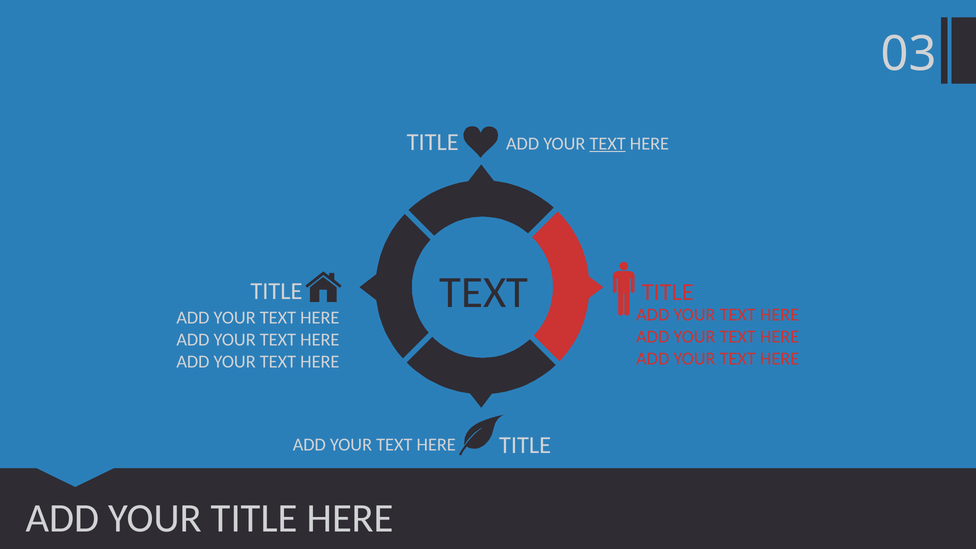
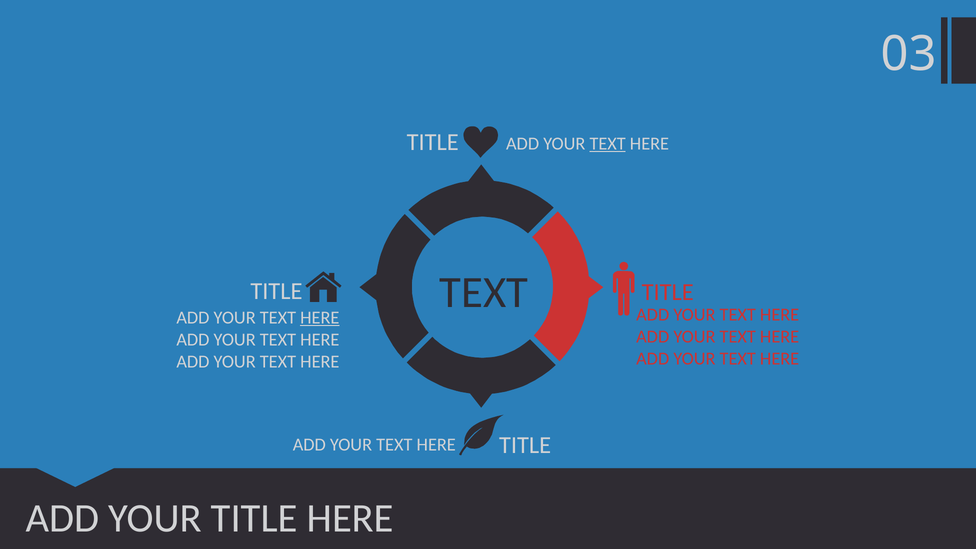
HERE underline: none -> present (320, 318)
